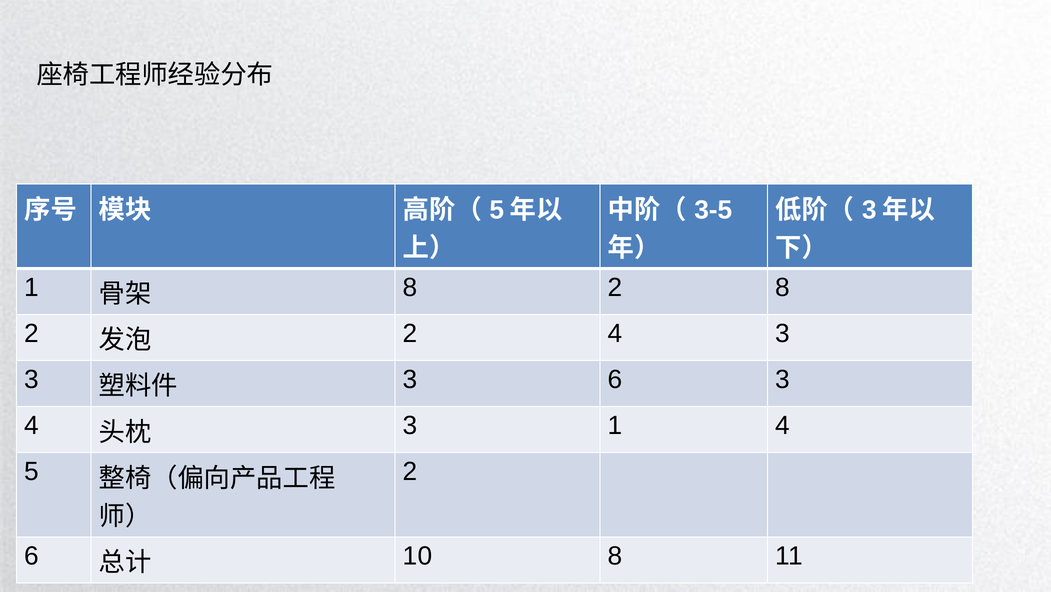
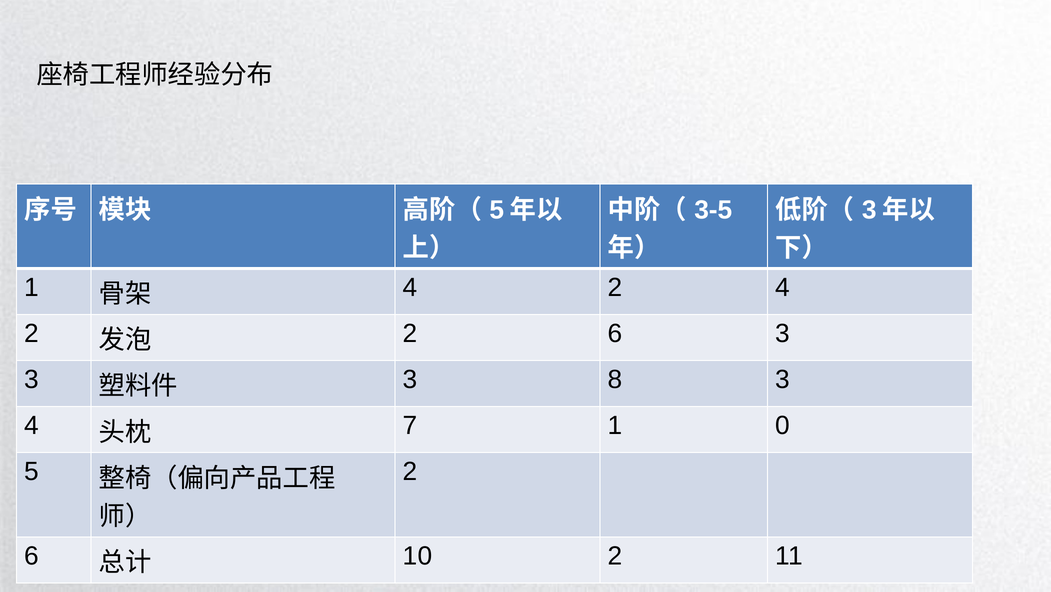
8: 8 -> 4 (410, 287)
2 8: 8 -> 4 (783, 287)
4: 4 -> 6 (615, 333)
3 6: 6 -> 8 (615, 379)
3: 3 -> 7 (410, 425)
1 4: 4 -> 0 (783, 425)
10 8: 8 -> 2 (615, 555)
